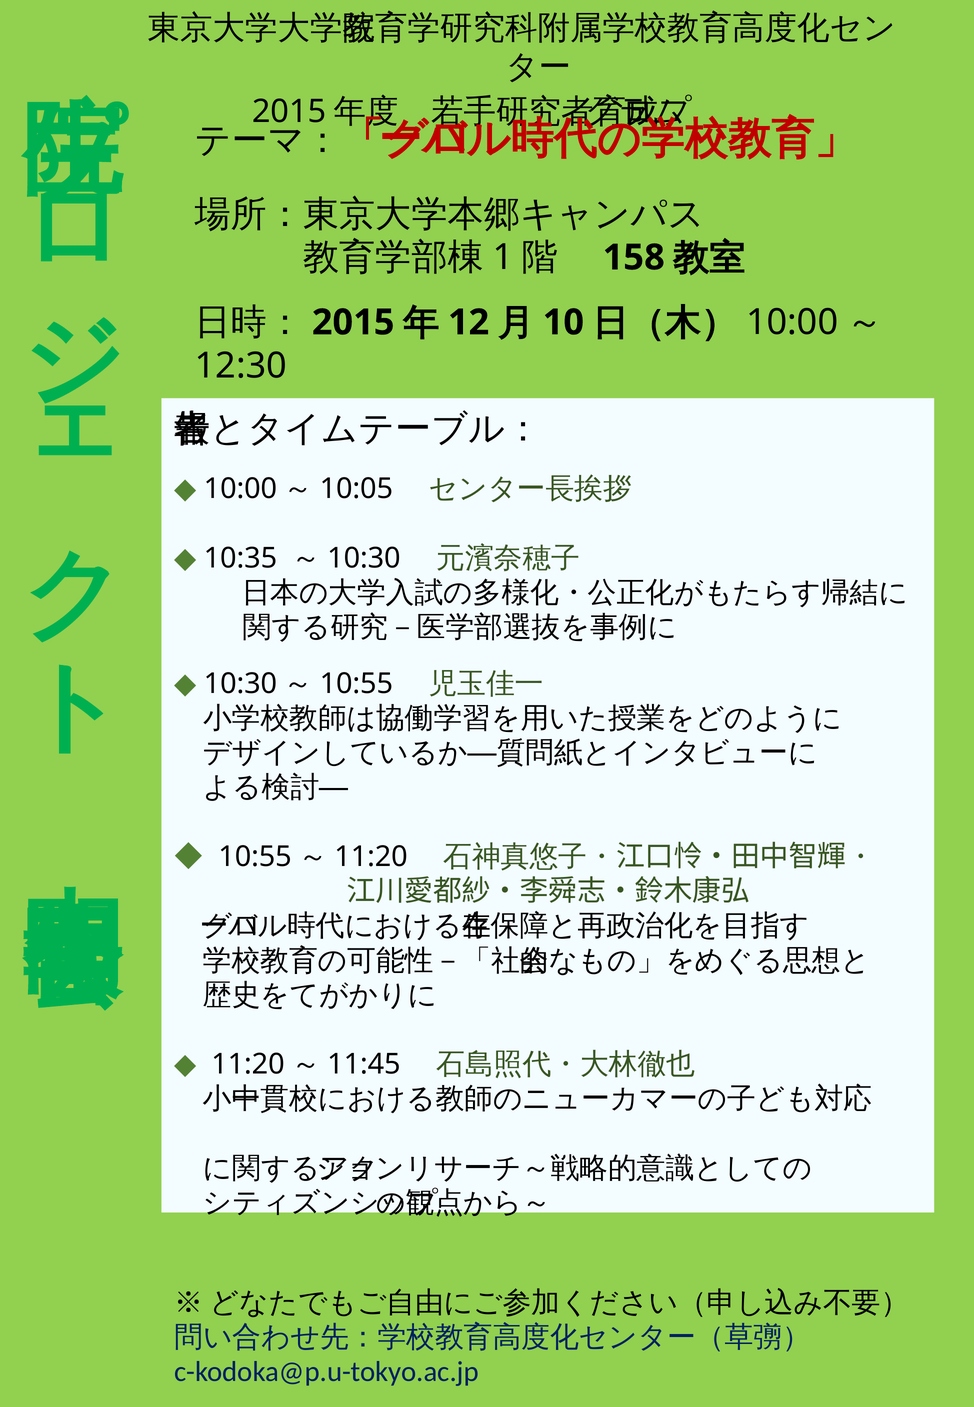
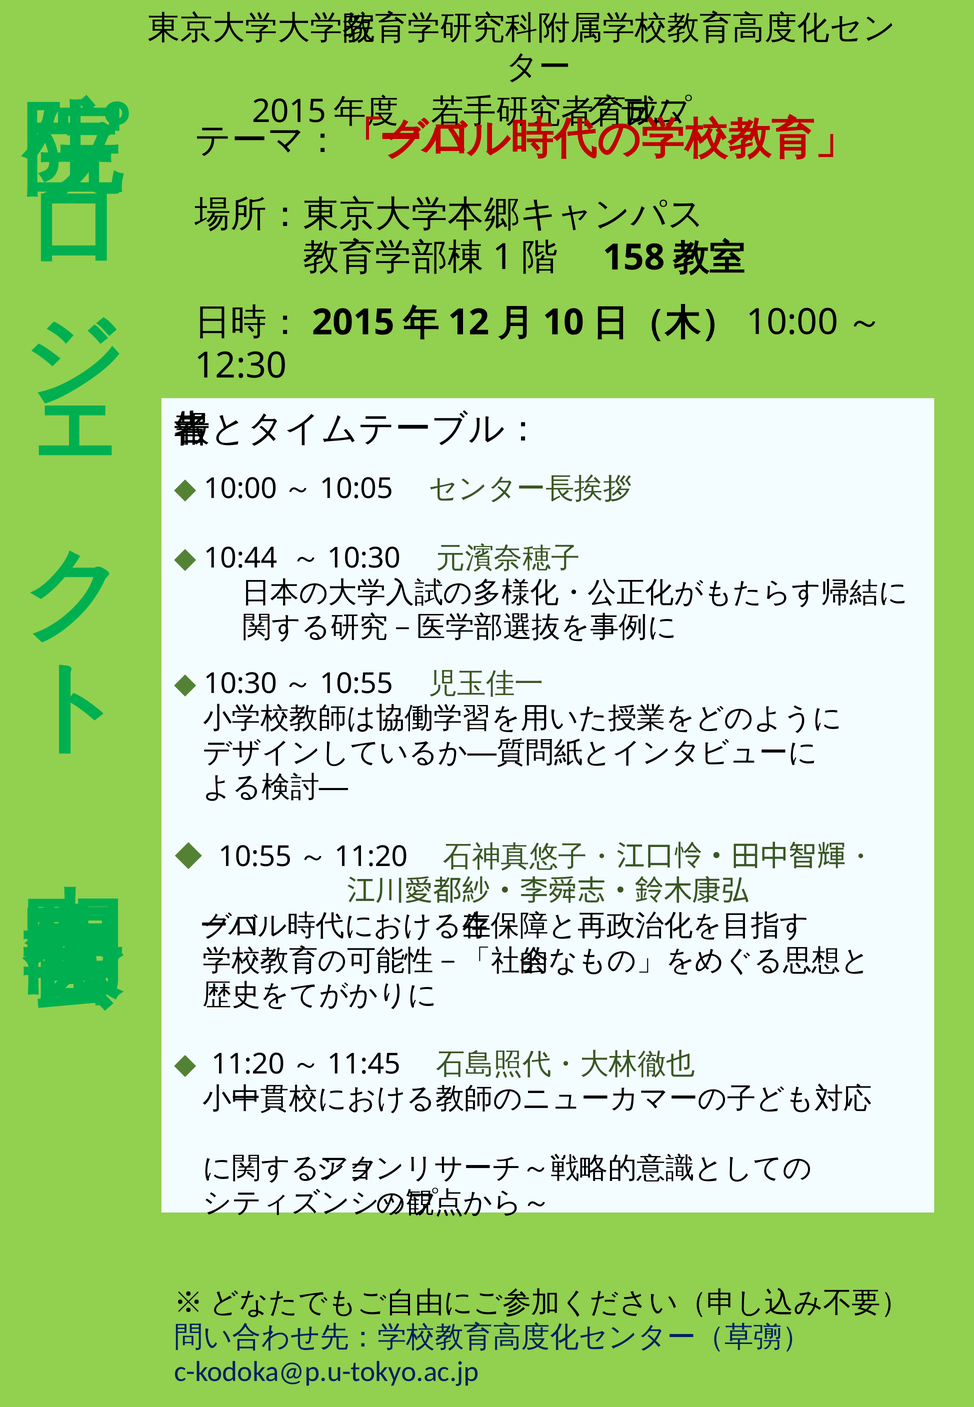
10:35: 10:35 -> 10:44 (240, 558)
